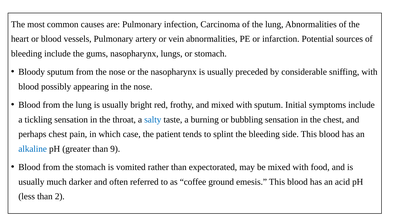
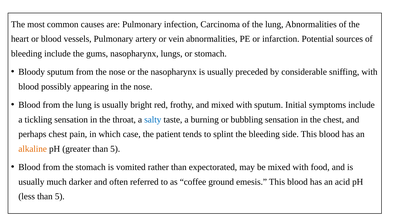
alkaline colour: blue -> orange (33, 149)
greater than 9: 9 -> 5 (115, 149)
less than 2: 2 -> 5 (60, 196)
